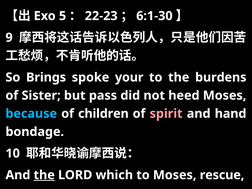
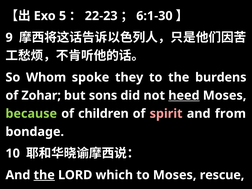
Brings: Brings -> Whom (46, 77)
your: your -> they (129, 77)
Sister: Sister -> Zohar (41, 95)
pass: pass -> sons (103, 95)
heed underline: none -> present (184, 95)
because colour: light blue -> light green (31, 114)
hand: hand -> from (230, 114)
